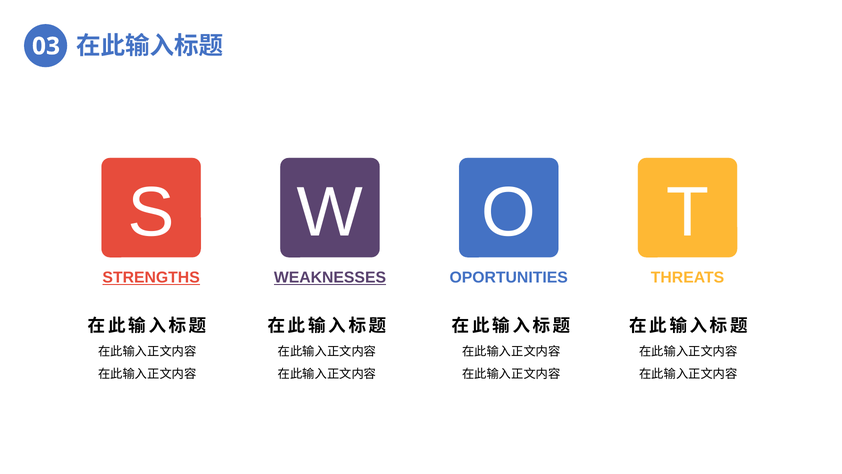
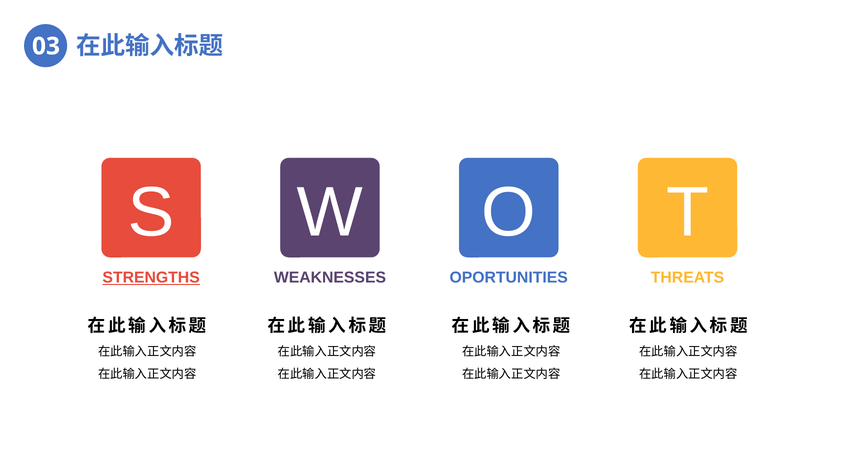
WEAKNESSES underline: present -> none (330, 277)
